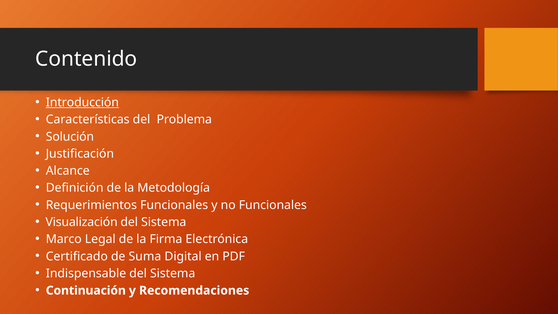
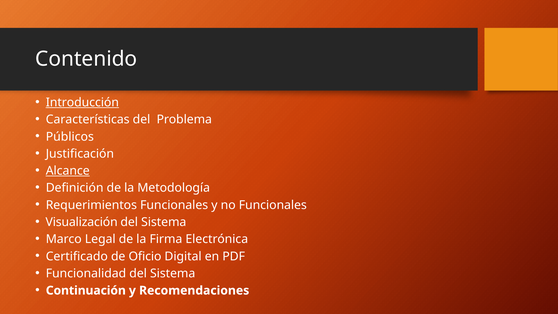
Solución: Solución -> Públicos (70, 137)
Alcance underline: none -> present (68, 171)
Suma: Suma -> Oficio (145, 256)
Indispensable: Indispensable -> Funcionalidad (86, 273)
